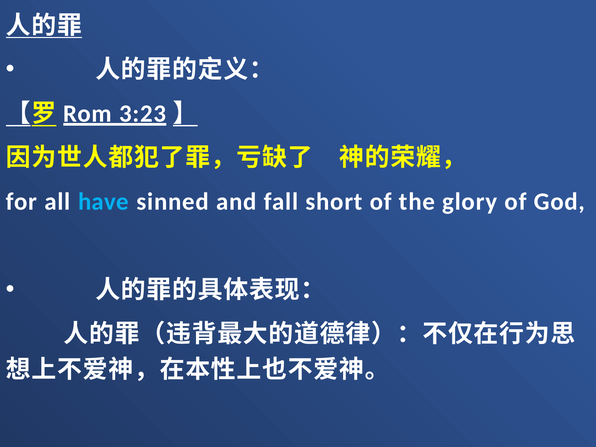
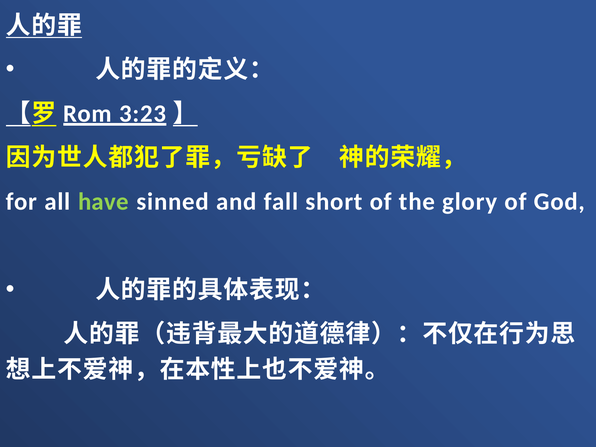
have colour: light blue -> light green (103, 202)
